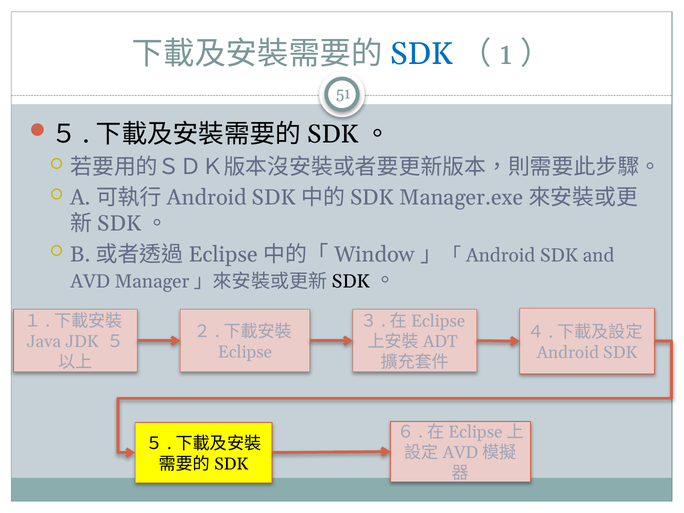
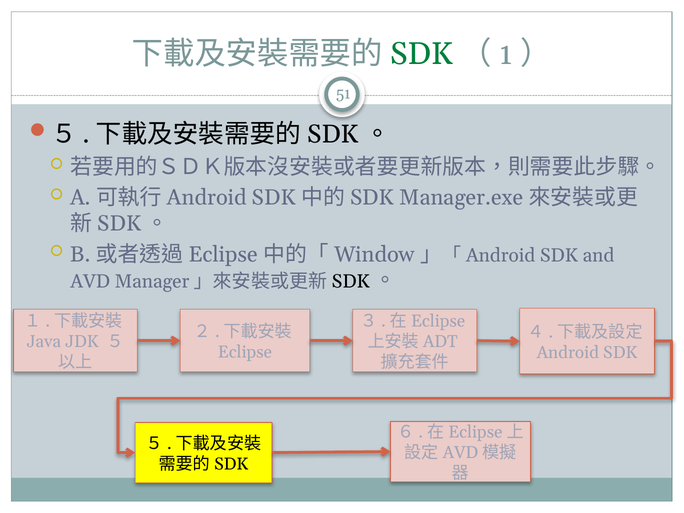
SDK colour: blue -> green (422, 54)
